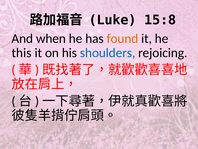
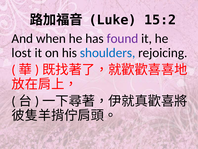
15:8: 15:8 -> 15:2 (160, 20)
found colour: orange -> purple (122, 38)
this: this -> lost (22, 53)
